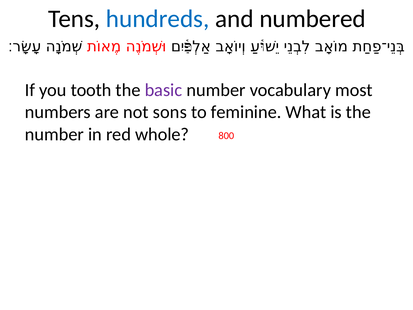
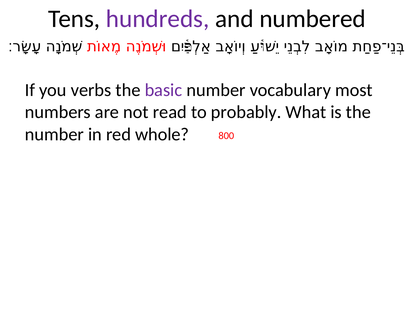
hundreds colour: blue -> purple (158, 19)
tooth: tooth -> verbs (91, 90)
sons: sons -> read (170, 112)
feminine: feminine -> probably (246, 112)
